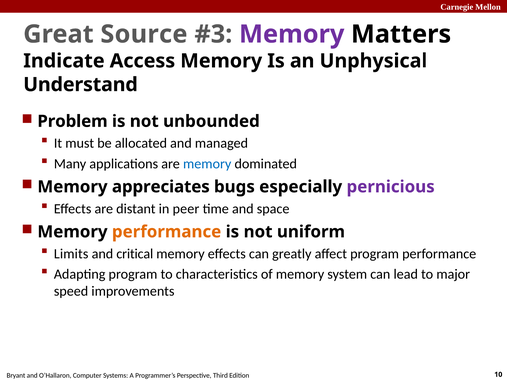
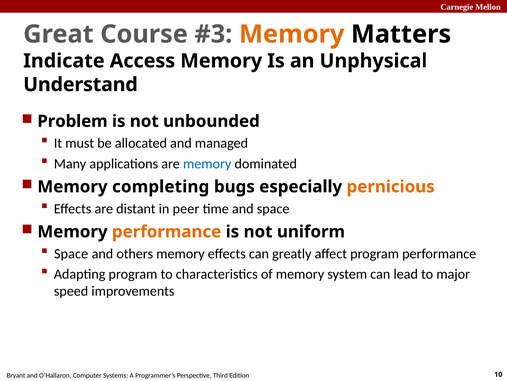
Source: Source -> Course (144, 34)
Memory colour: purple -> orange (292, 34)
appreciates: appreciates -> completing (161, 186)
pernicious colour: purple -> orange (391, 186)
Limits: Limits -> Space (71, 253)
critical: critical -> others (135, 253)
